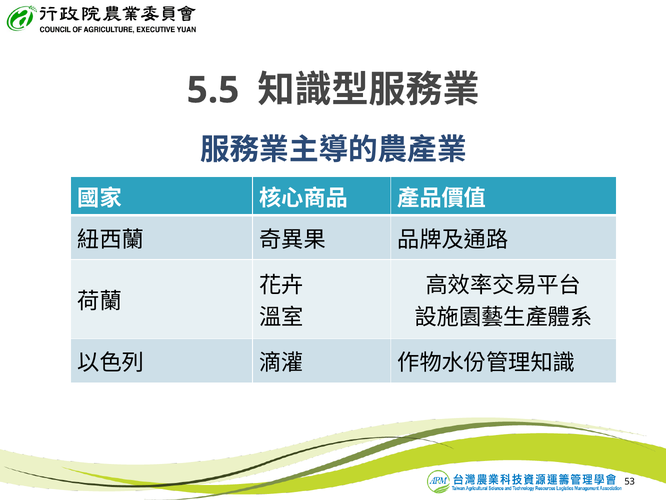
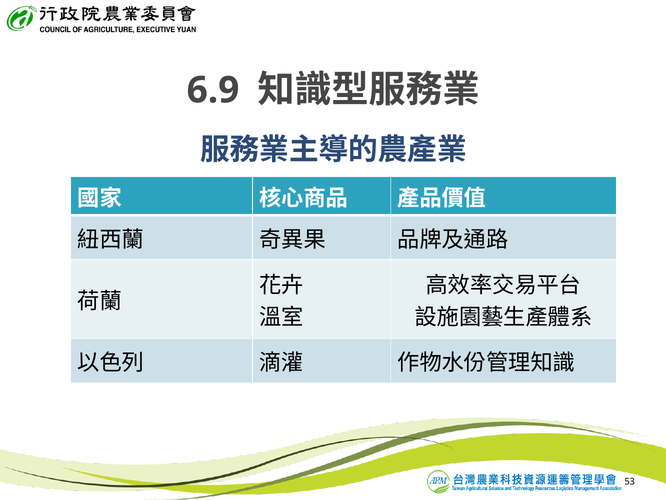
5.5: 5.5 -> 6.9 (213, 90)
